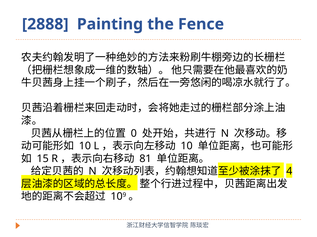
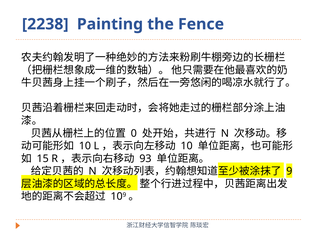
2888: 2888 -> 2238 (45, 24)
81: 81 -> 93 (145, 159)
4: 4 -> 9 (289, 172)
